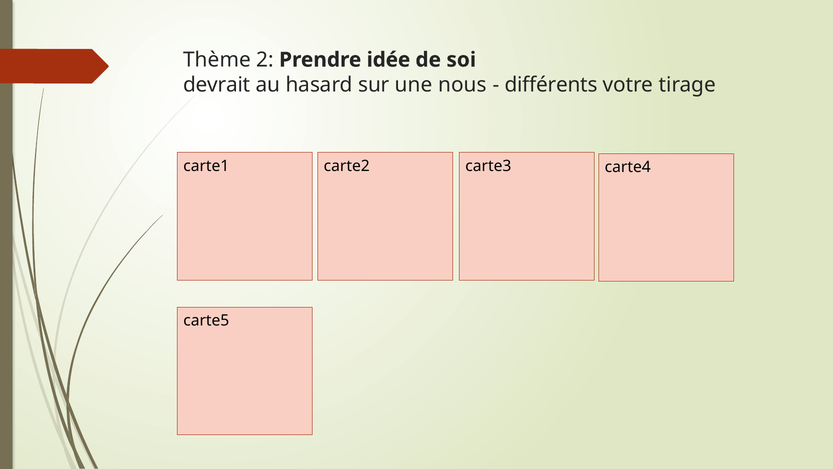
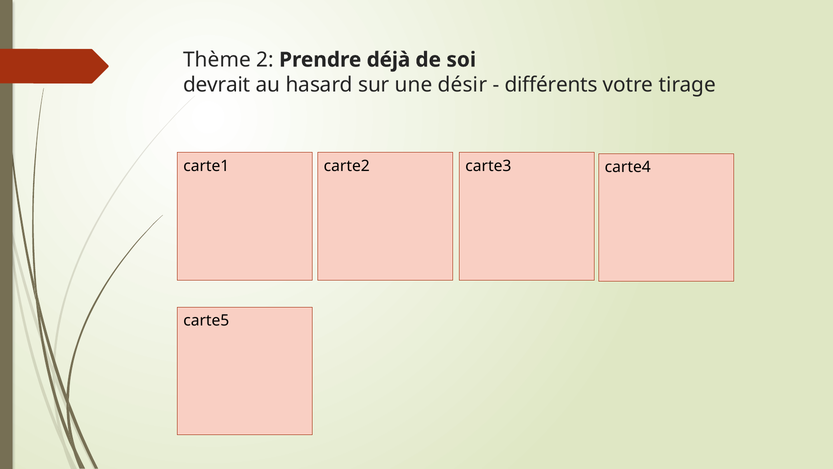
idée: idée -> déjà (388, 60)
nous: nous -> désir (462, 85)
